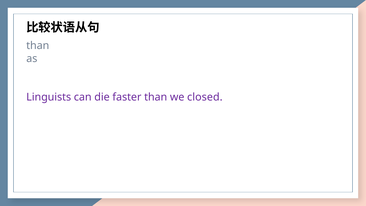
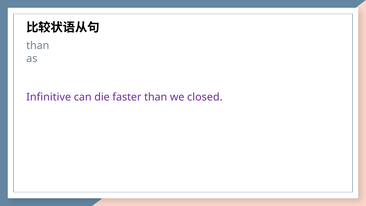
Linguists: Linguists -> Infinitive (49, 97)
